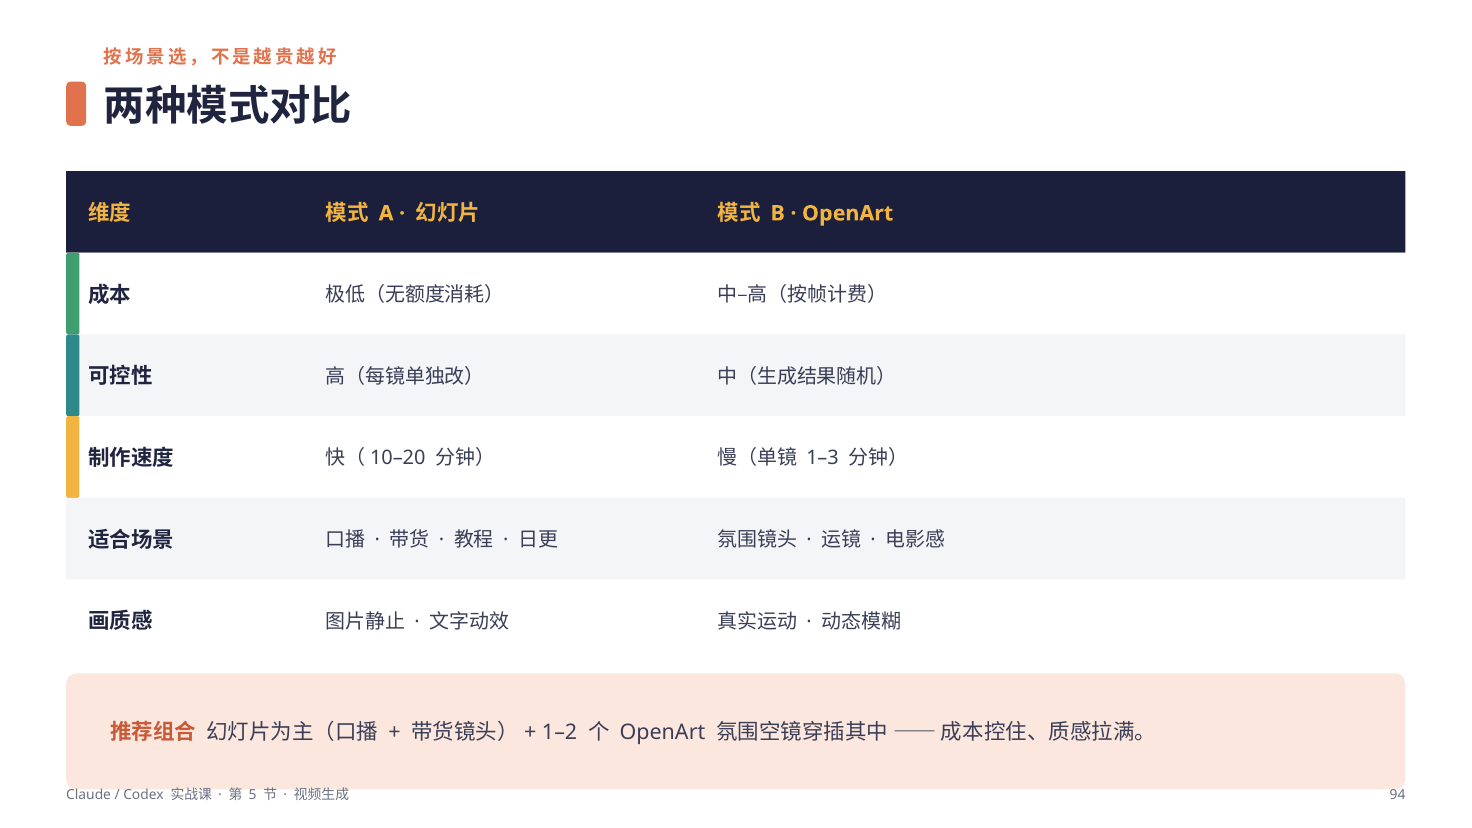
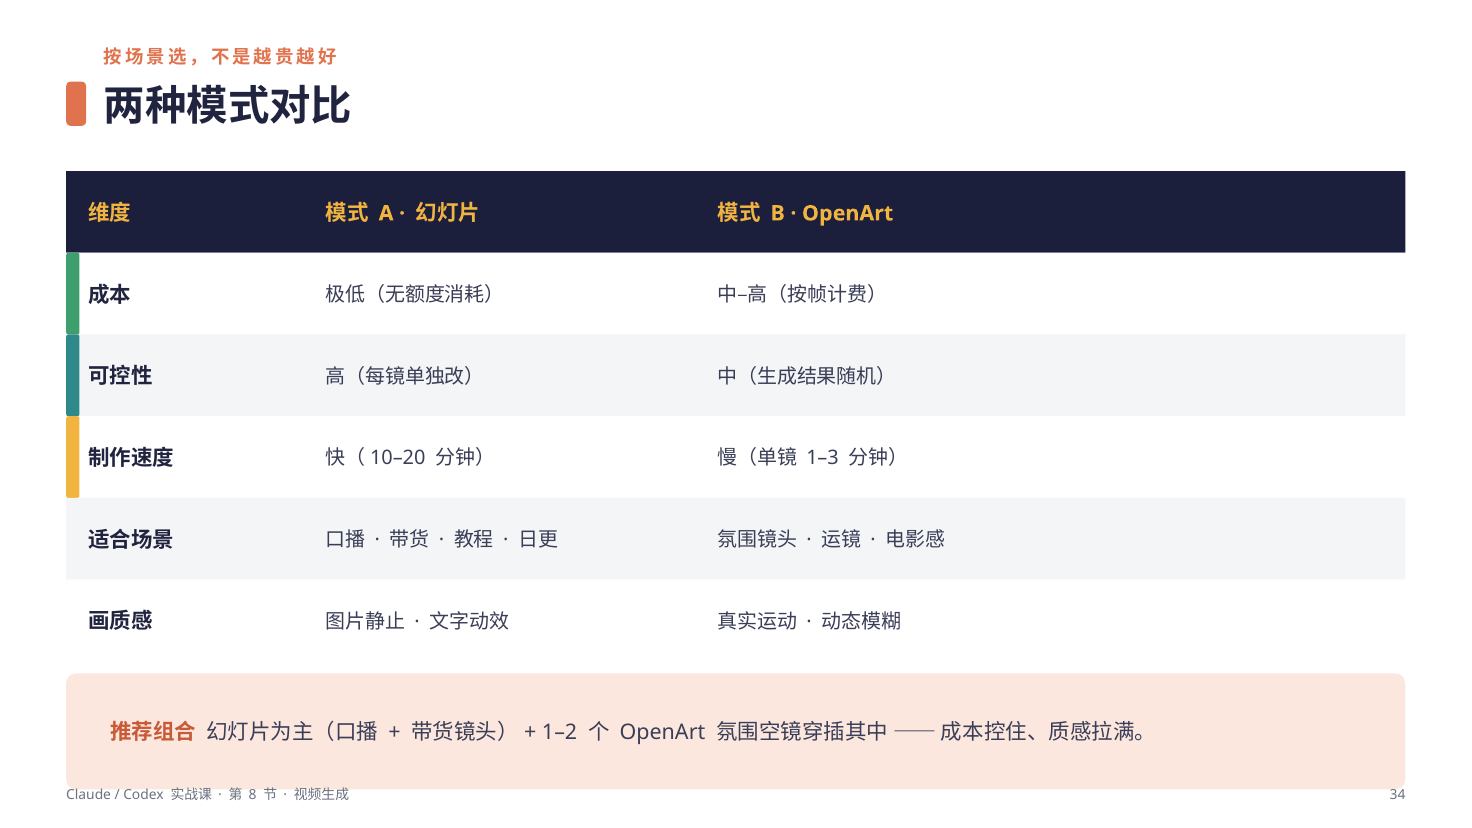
5: 5 -> 8 (253, 795)
94: 94 -> 34 (1398, 795)
